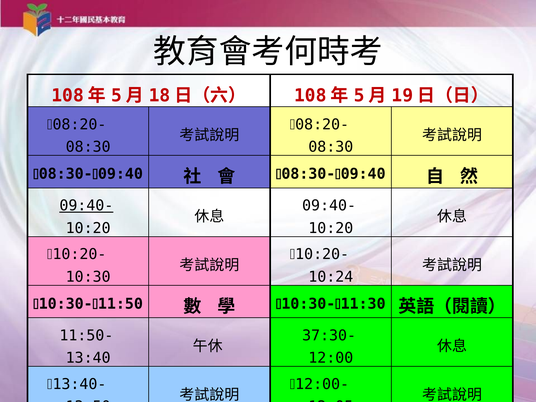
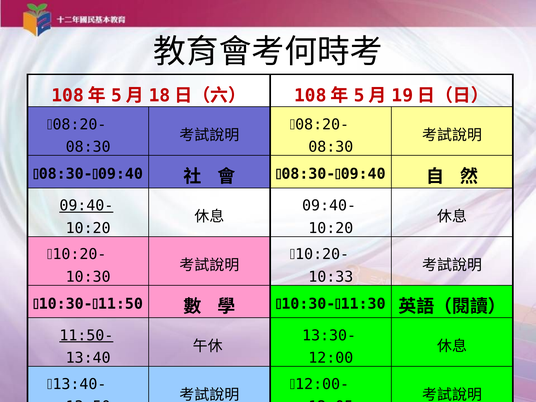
10:24: 10:24 -> 10:33 (331, 277)
11:50- underline: none -> present (86, 335)
37:30-: 37:30- -> 13:30- (329, 335)
